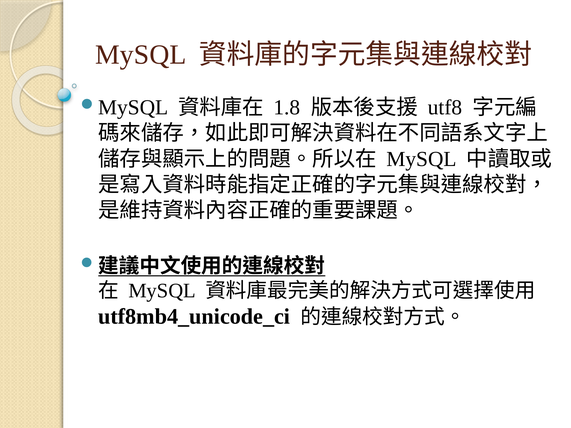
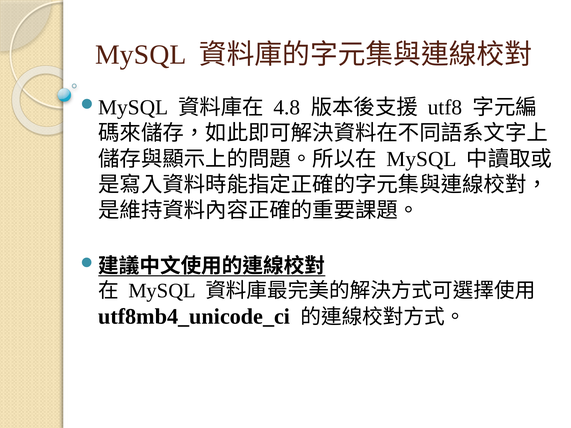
1.8: 1.8 -> 4.8 (287, 108)
